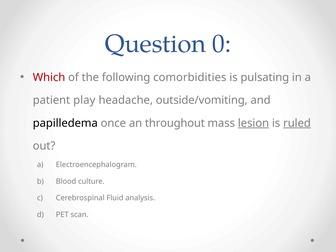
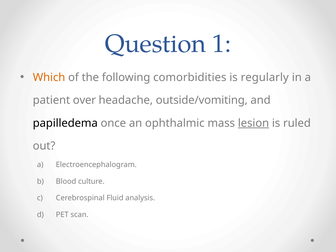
0: 0 -> 1 (222, 44)
Which colour: red -> orange (49, 77)
pulsating: pulsating -> regularly (265, 77)
play: play -> over (84, 100)
throughout: throughout -> ophthalmic (175, 123)
ruled underline: present -> none (297, 123)
